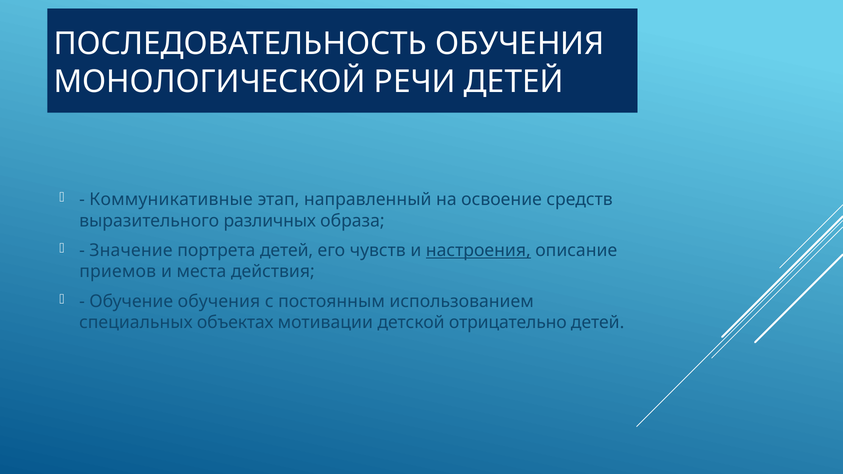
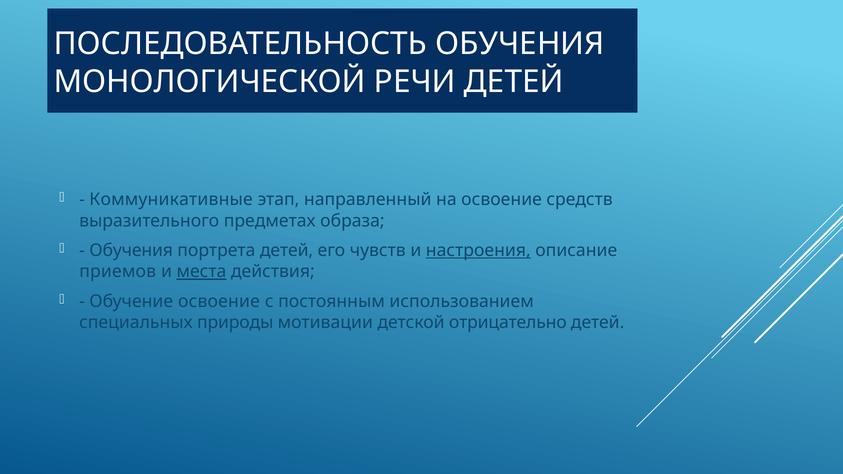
различных: различных -> предметах (270, 221)
Значение: Значение -> Обучения (131, 251)
места underline: none -> present (201, 272)
Обучение обучения: обучения -> освоение (219, 302)
объектах: объектах -> природы (235, 323)
